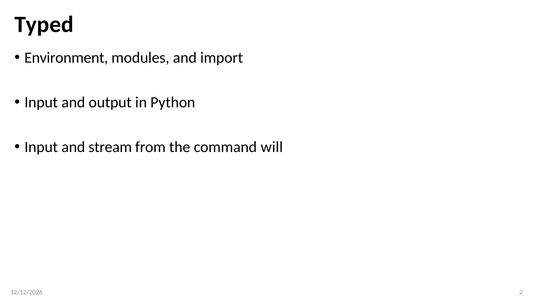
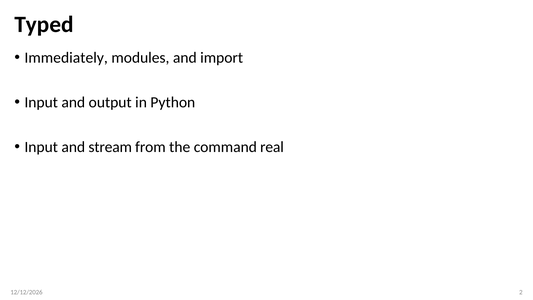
Environment: Environment -> Immediately (66, 58)
will: will -> real (272, 147)
